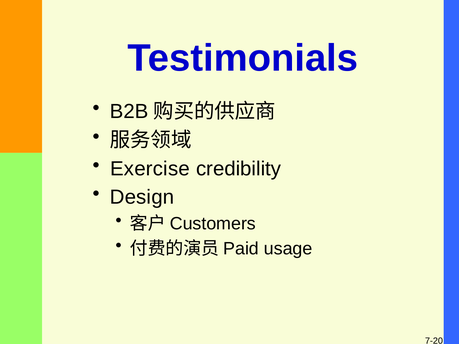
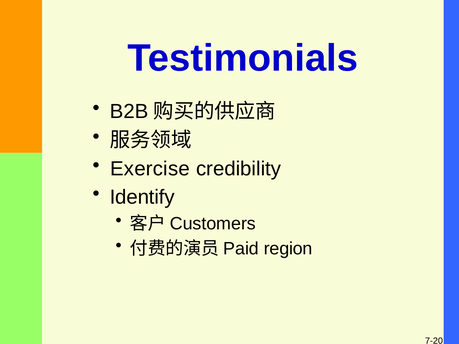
Design: Design -> Identify (142, 197)
usage: usage -> region (288, 249)
